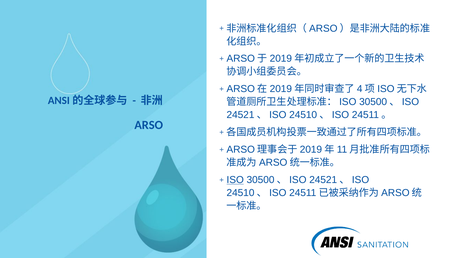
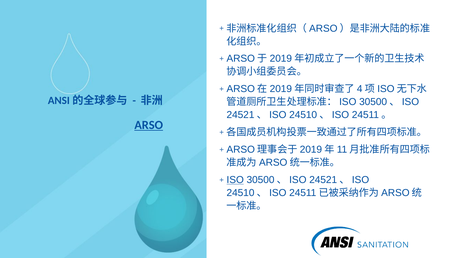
ARSO underline: none -> present (149, 125)
